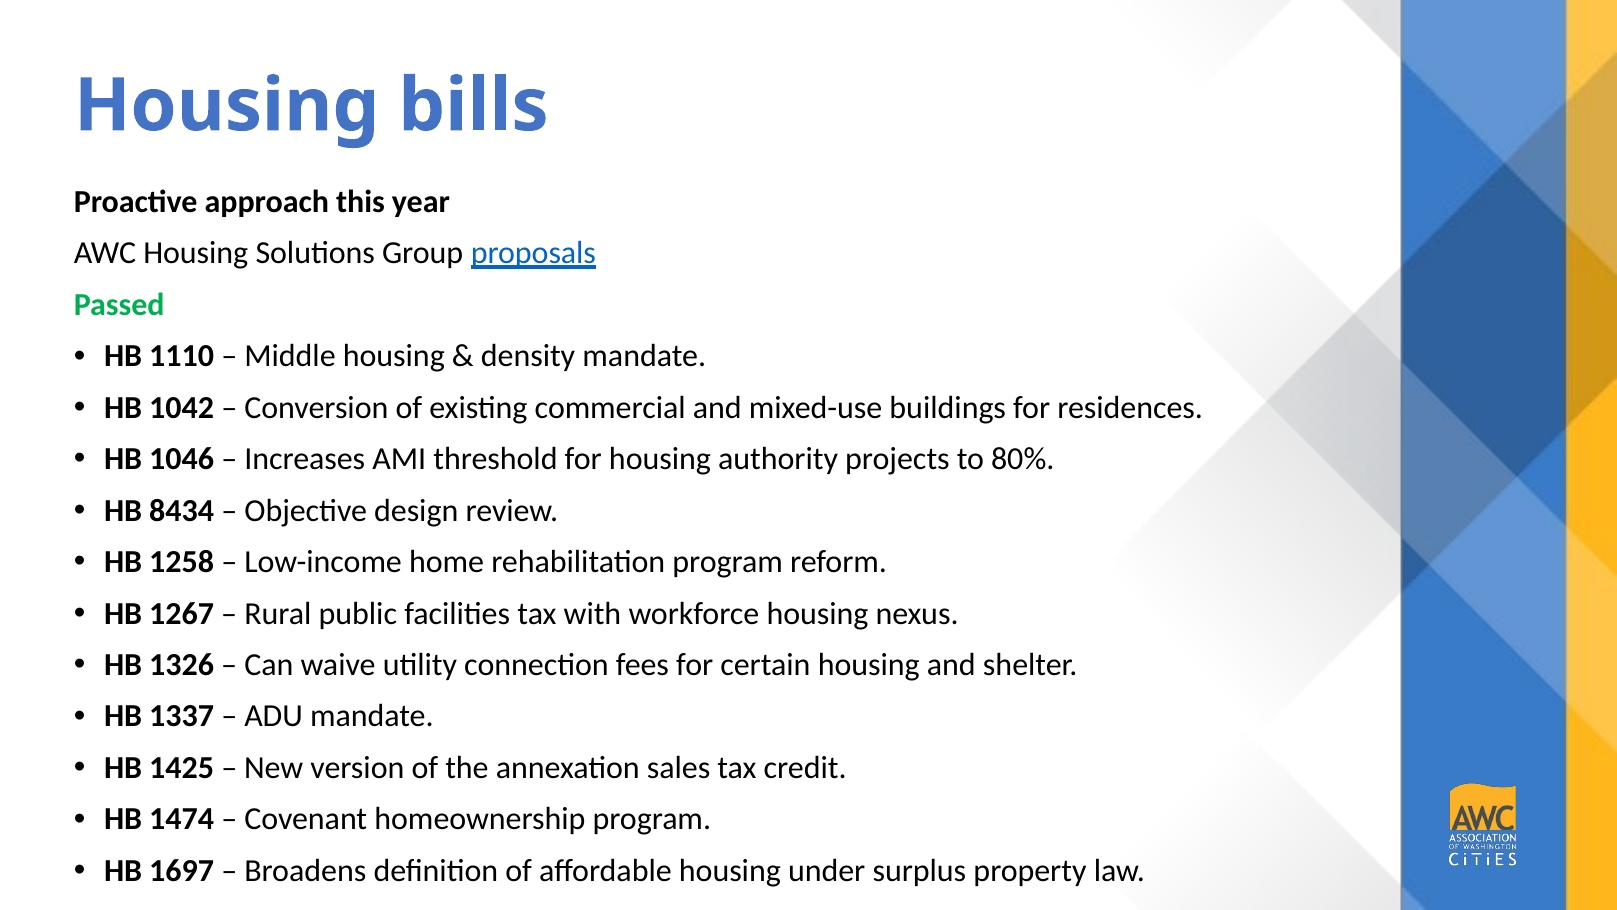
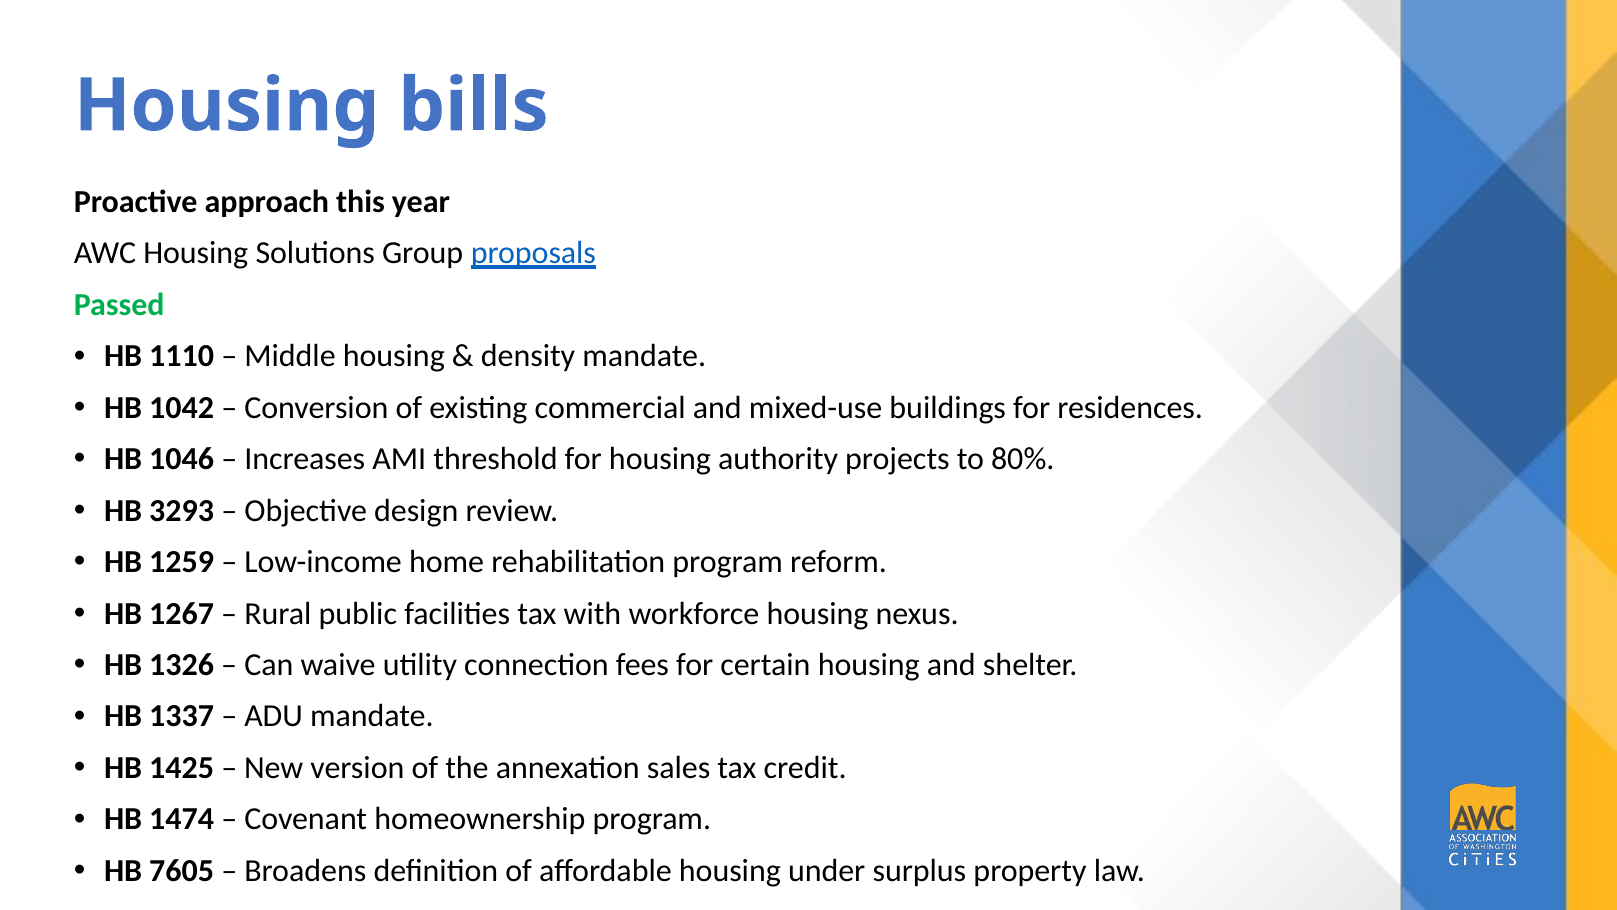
8434: 8434 -> 3293 (182, 510)
1258: 1258 -> 1259 (182, 562)
1697: 1697 -> 7605 (182, 870)
